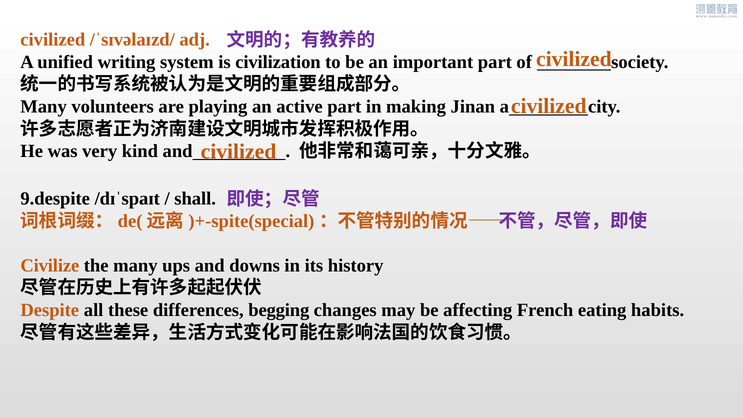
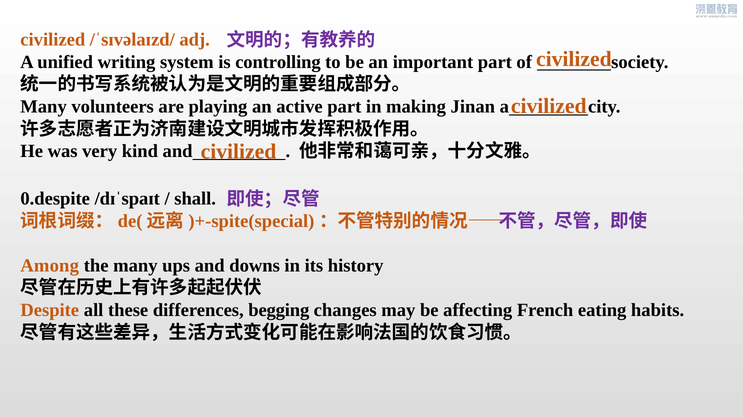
civilization: civilization -> controlling (278, 62)
9.despite: 9.despite -> 0.despite (55, 199)
Civilize: Civilize -> Among (50, 265)
